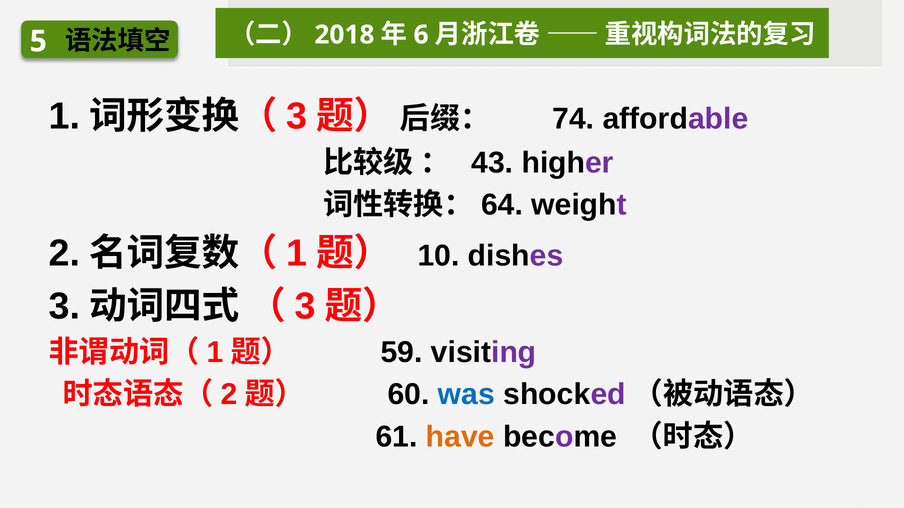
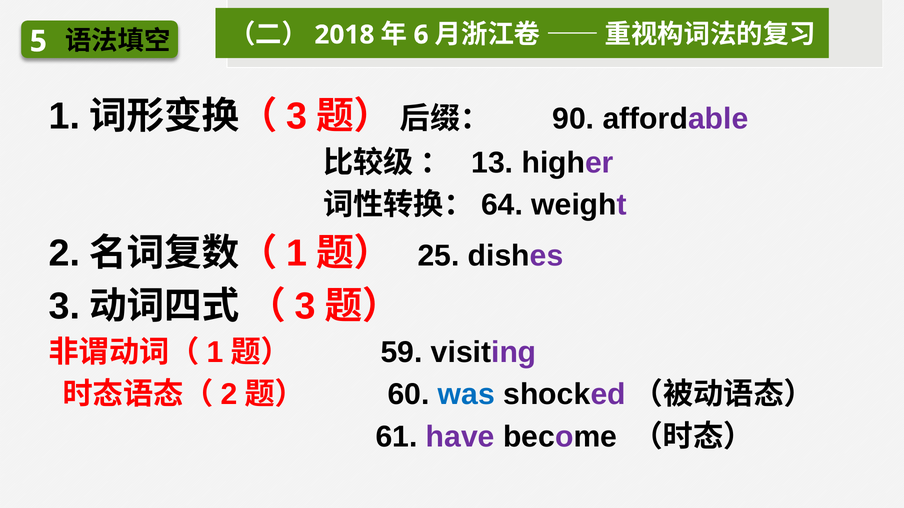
74: 74 -> 90 (573, 119)
43: 43 -> 13 (492, 163)
10: 10 -> 25 (438, 256)
have colour: orange -> purple (460, 437)
